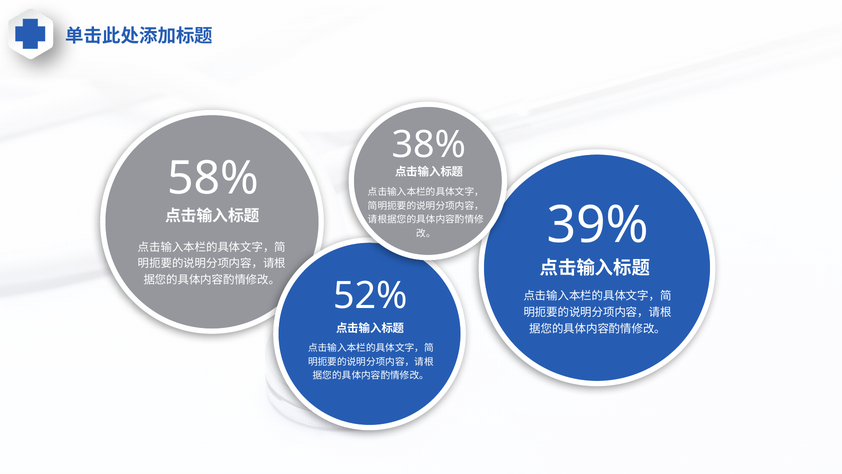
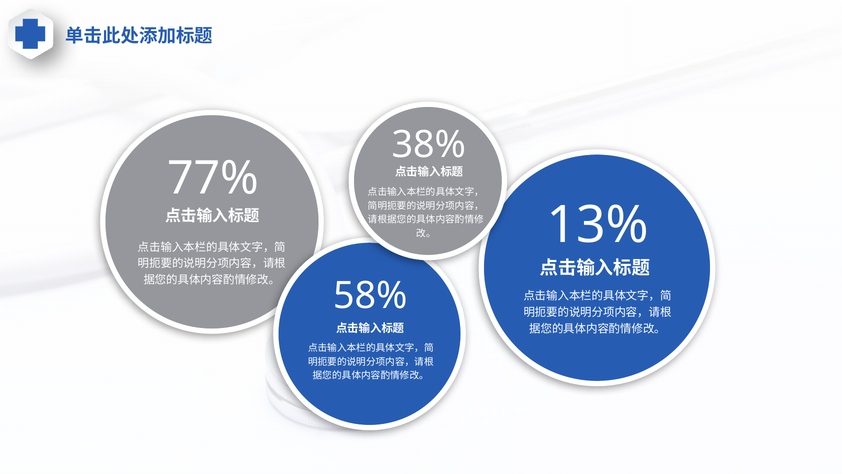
58%: 58% -> 77% (213, 178)
39%: 39% -> 13% (598, 225)
52%: 52% -> 58% (371, 296)
